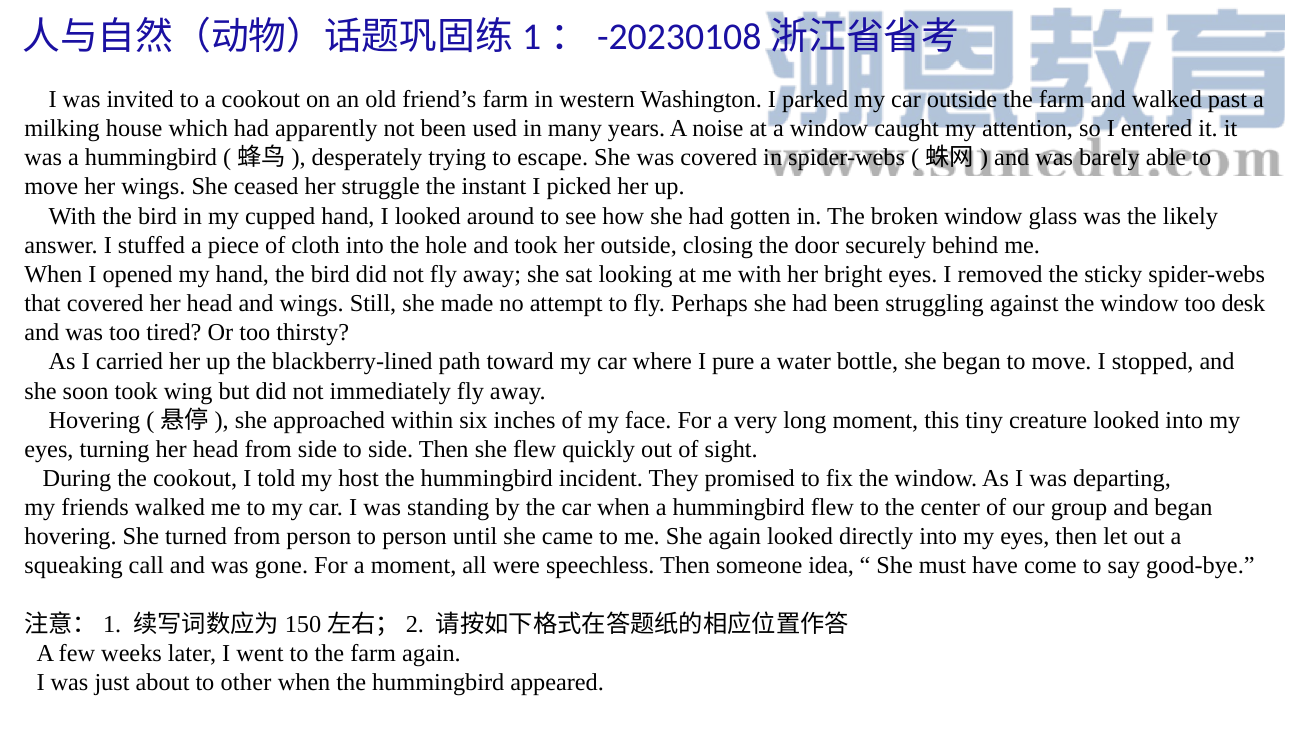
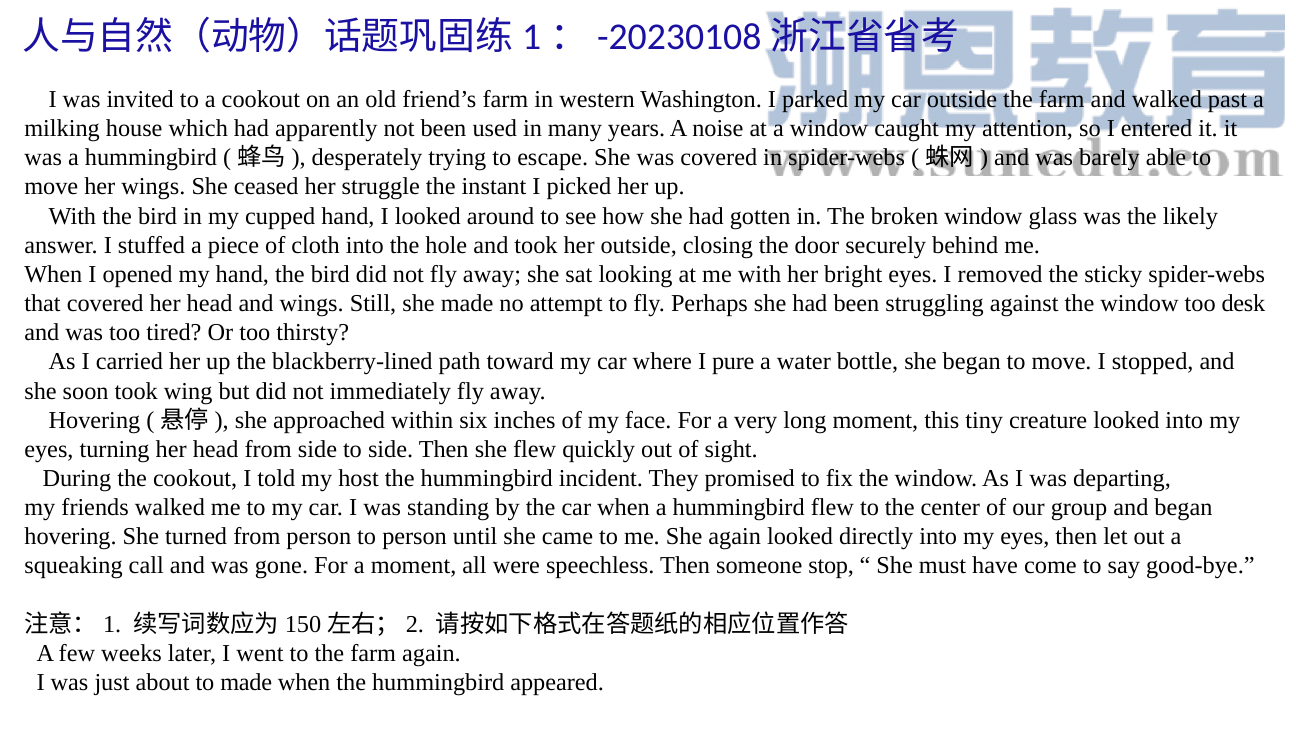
idea: idea -> stop (831, 566)
to other: other -> made (246, 683)
